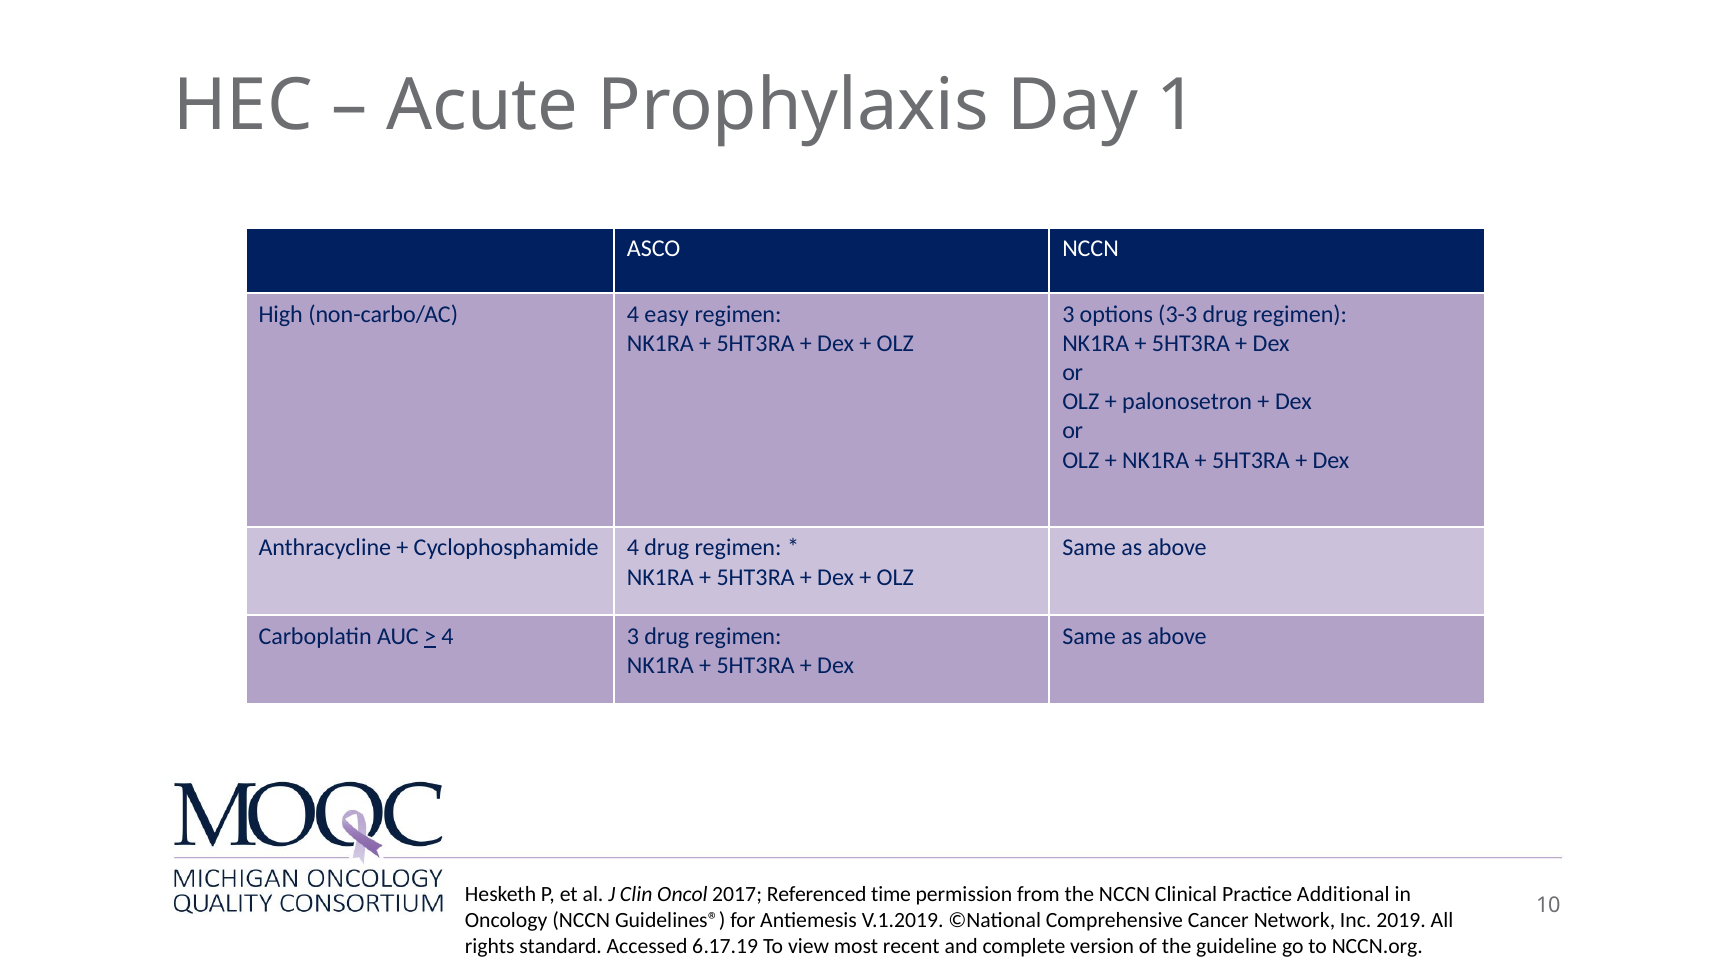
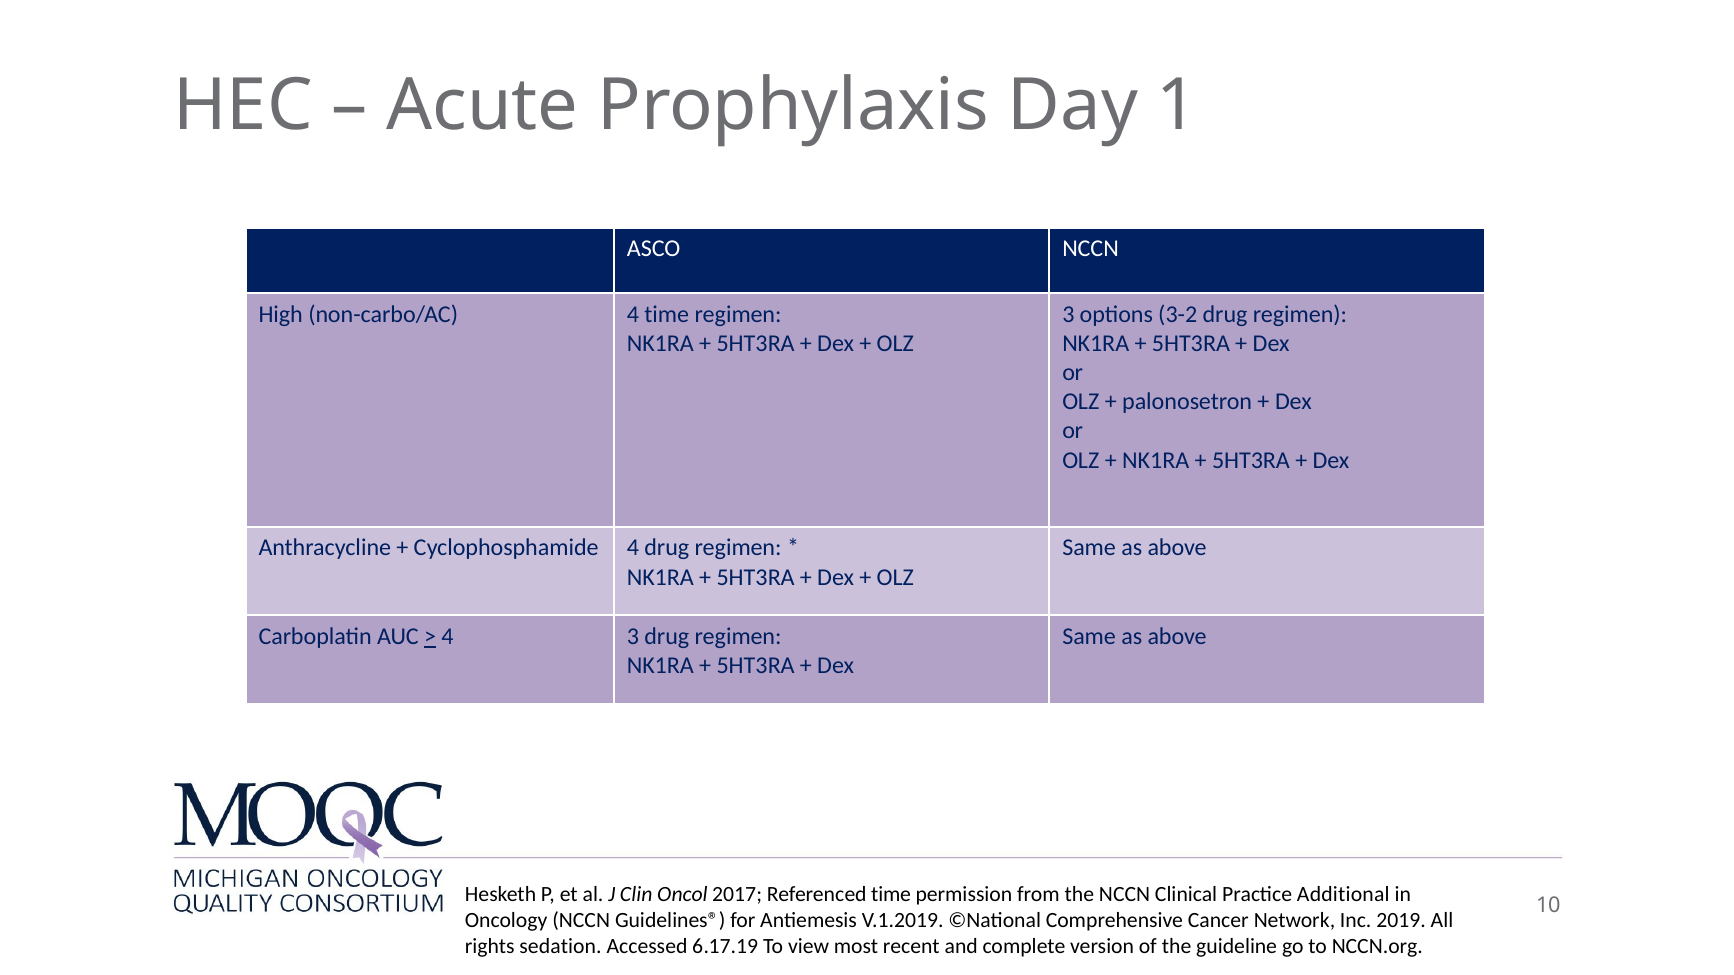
4 easy: easy -> time (667, 314)
3-3: 3-3 -> 3-2 (1178, 314)
standard: standard -> sedation (561, 947)
